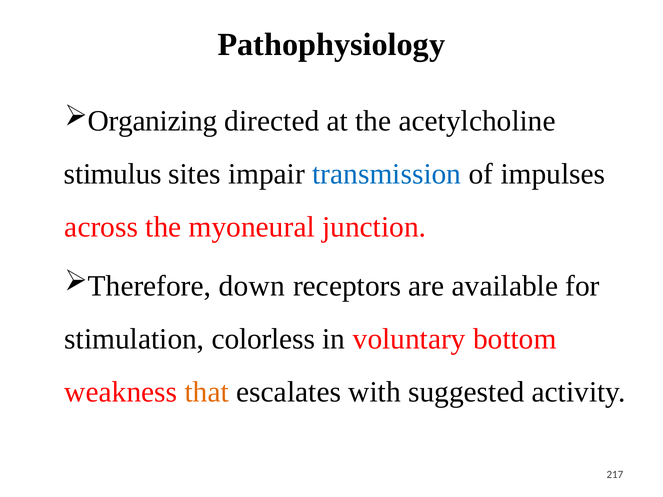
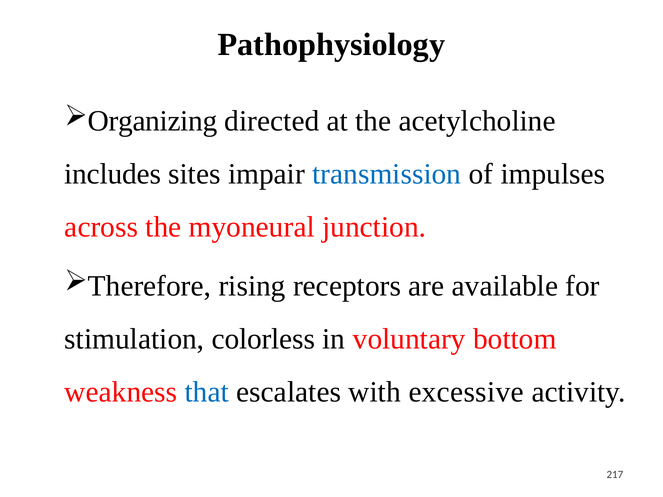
stimulus: stimulus -> includes (113, 174)
down: down -> rising (252, 286)
that colour: orange -> blue (207, 392)
suggested: suggested -> excessive (466, 392)
